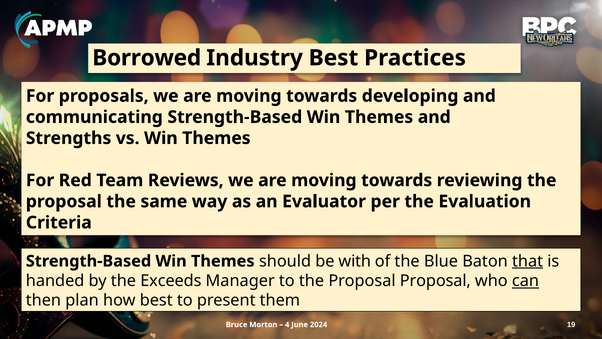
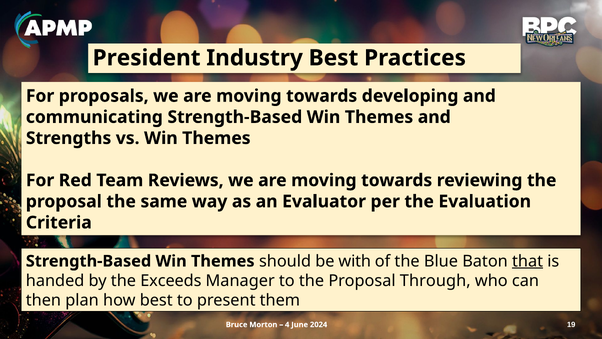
Borrowed: Borrowed -> President (147, 58)
Proposal Proposal: Proposal -> Through (435, 280)
can underline: present -> none (526, 280)
